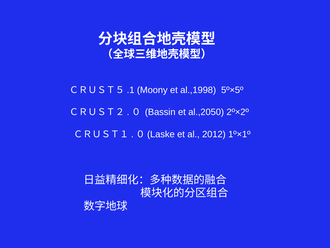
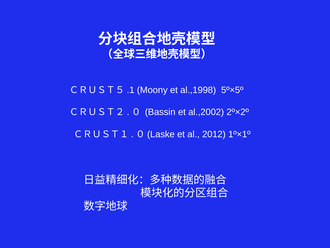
al.,2050: al.,2050 -> al.,2002 (206, 112)
